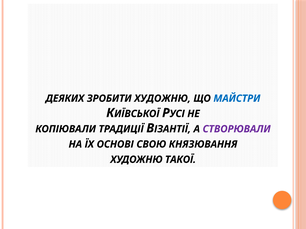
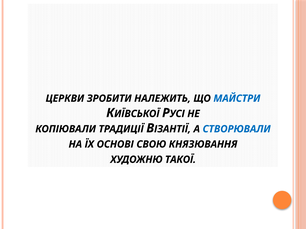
ДЕЯКИХ: ДЕЯКИХ -> ЦЕРКВИ (65, 99)
ЗРОБИТИ ХУДОЖНЮ: ХУДОЖНЮ -> НАЛЕЖИТЬ (162, 99)
СТВОРЮВАЛИ colour: purple -> blue (237, 129)
